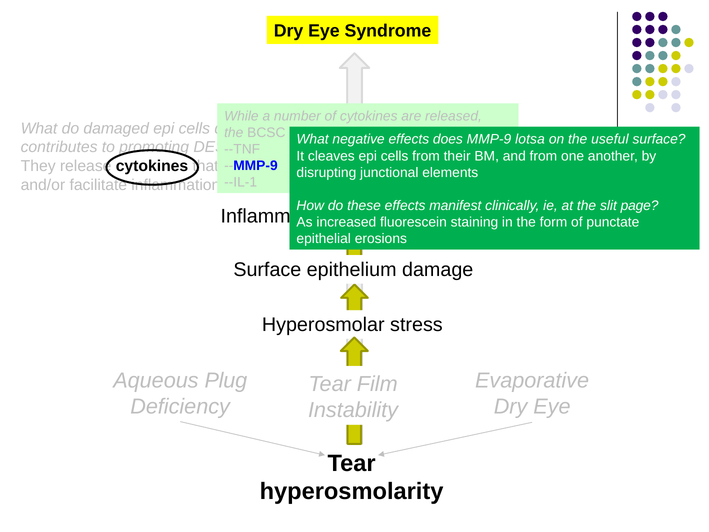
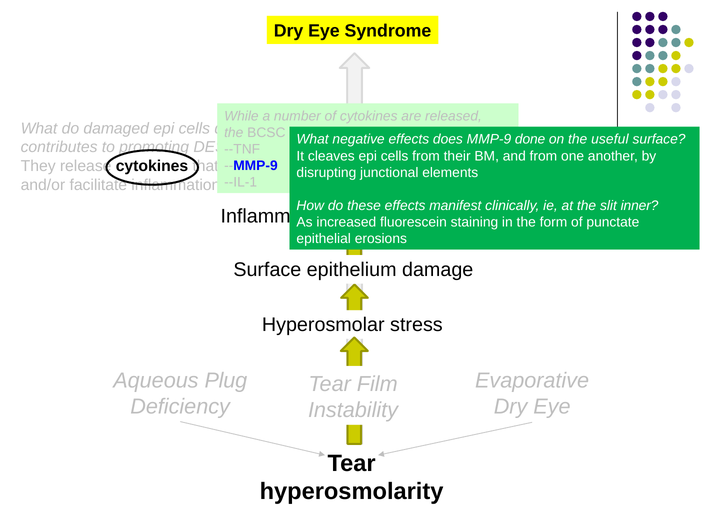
lotsa: lotsa -> done (530, 139)
page: page -> inner (640, 206)
